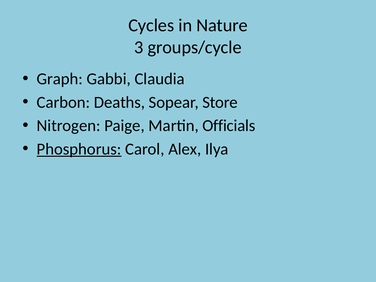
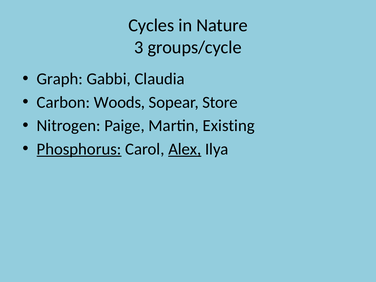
Deaths: Deaths -> Woods (120, 102)
Officials: Officials -> Existing (229, 126)
Alex underline: none -> present (185, 149)
